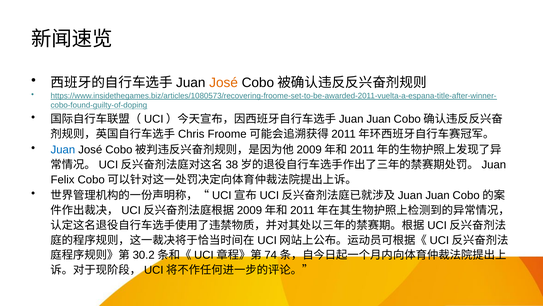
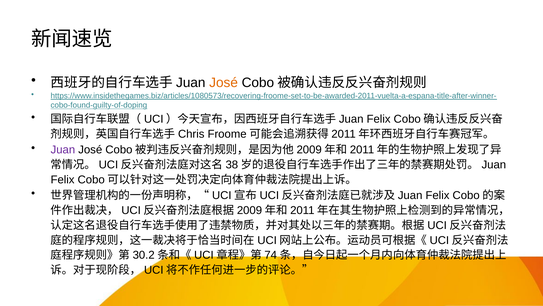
Juan: Juan -> Felix (379, 119)
Juan colour: blue -> purple (63, 150)
Juan: Juan -> Felix (437, 195)
